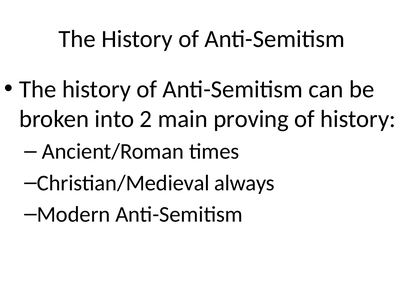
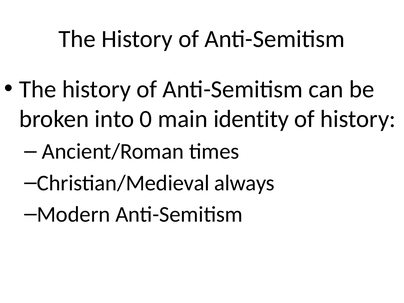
2: 2 -> 0 (146, 119)
proving: proving -> identity (251, 119)
